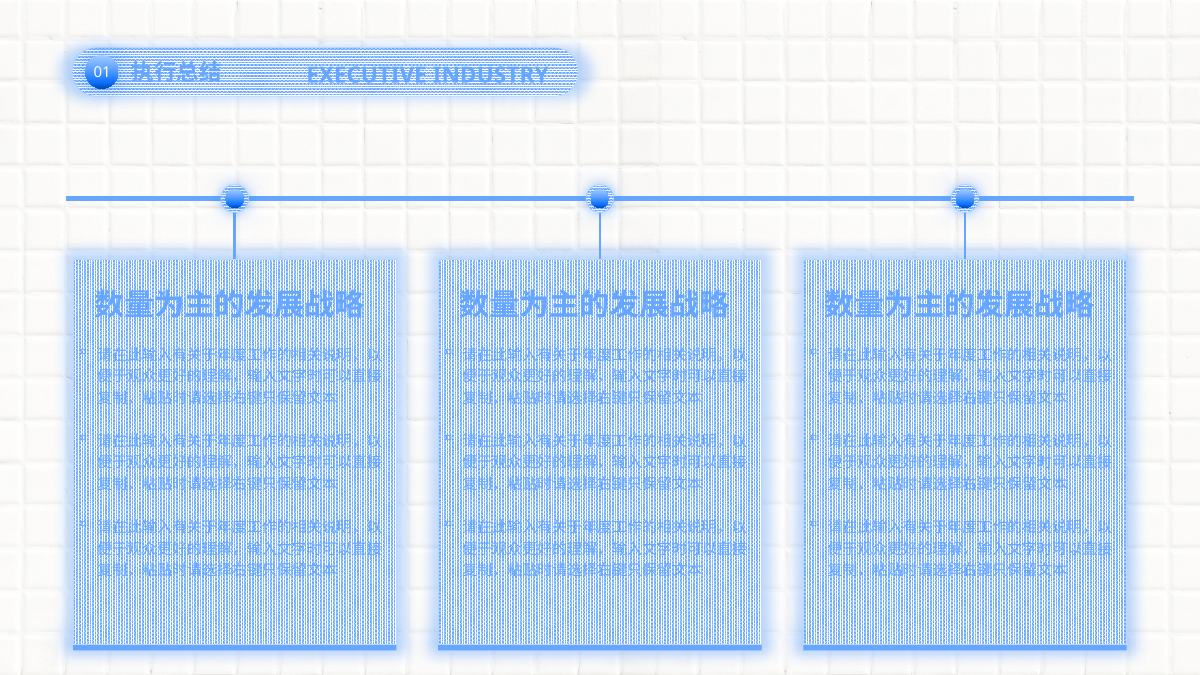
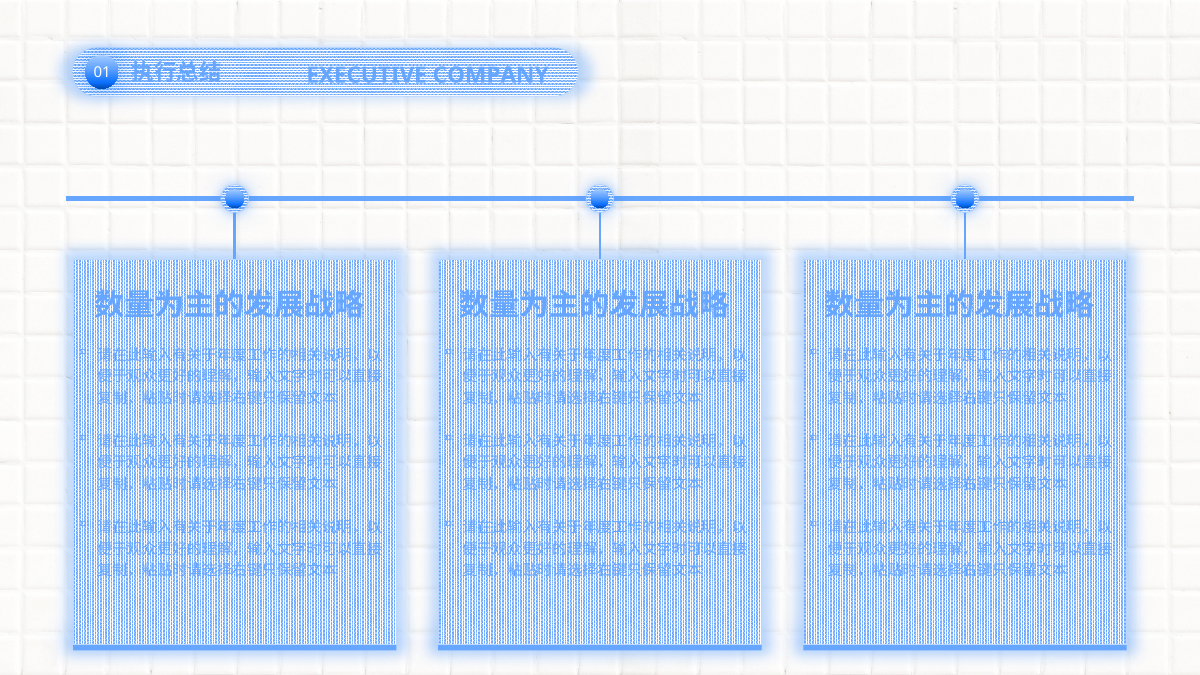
INDUSTRY: INDUSTRY -> COMPANY (491, 75)
